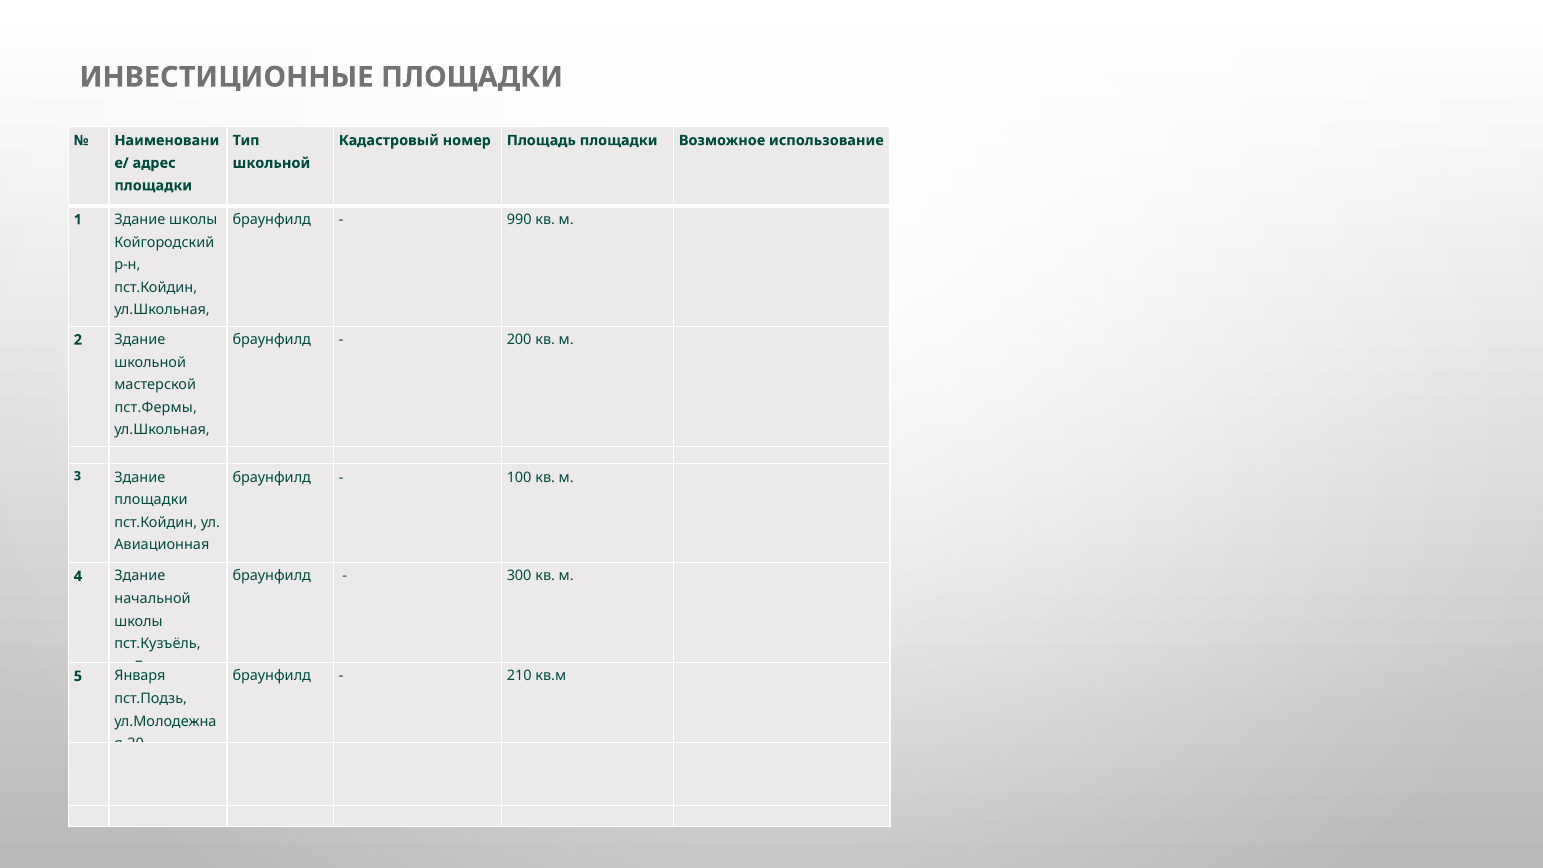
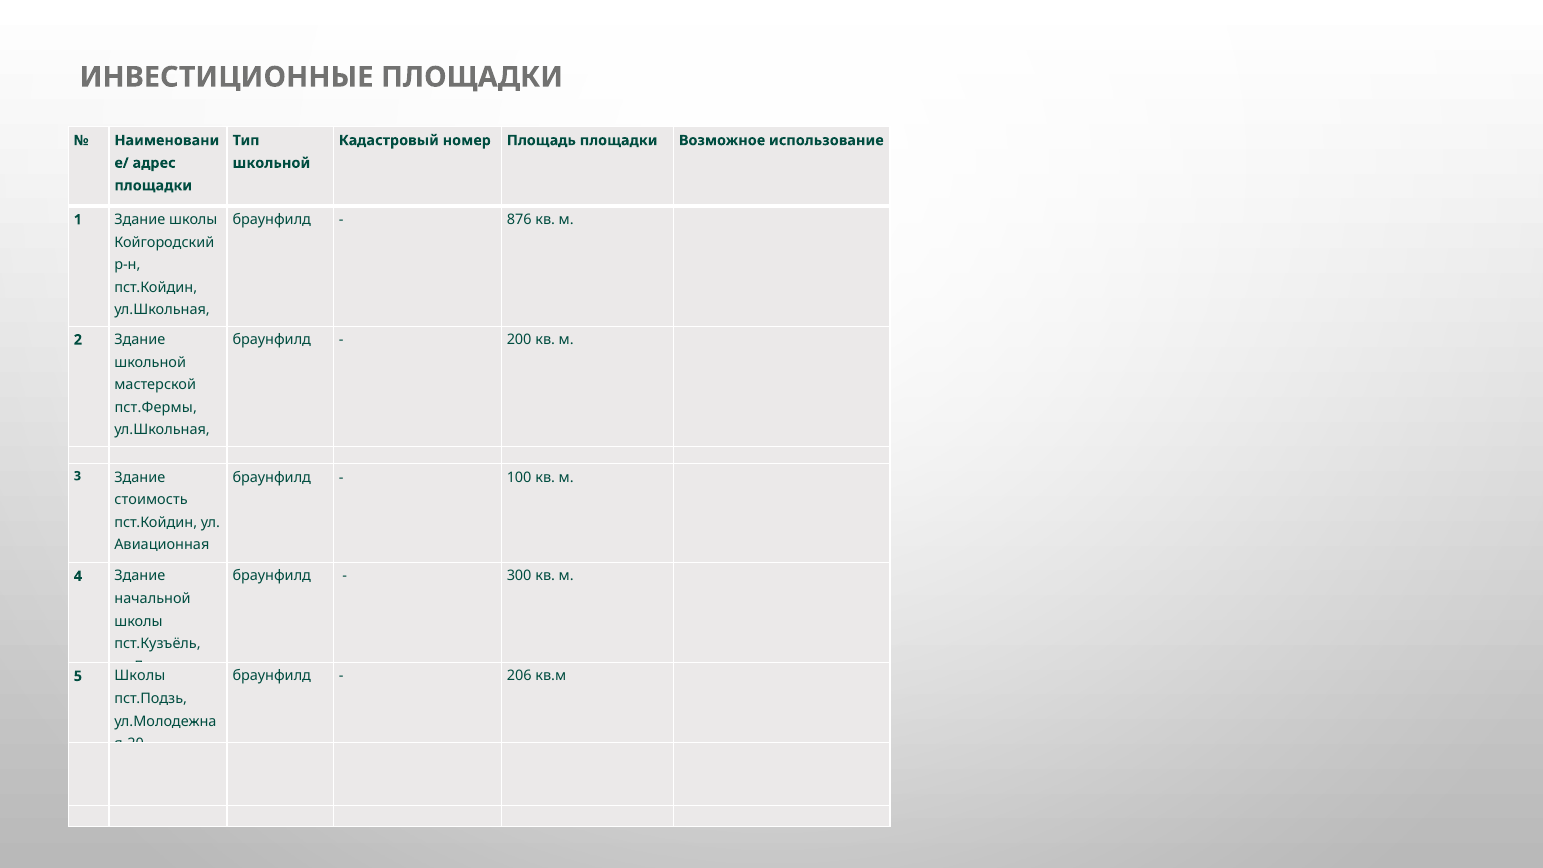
990: 990 -> 876 (519, 220)
площадки: площадки -> стоимость (151, 500)
210: 210 -> 206 (519, 676)
5 Января: Января -> Школы (140, 676)
